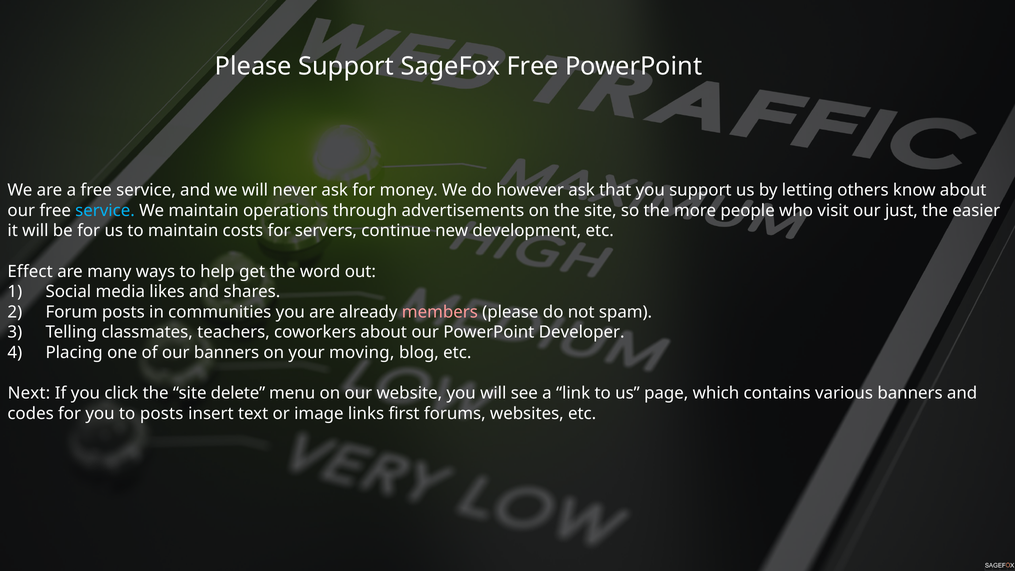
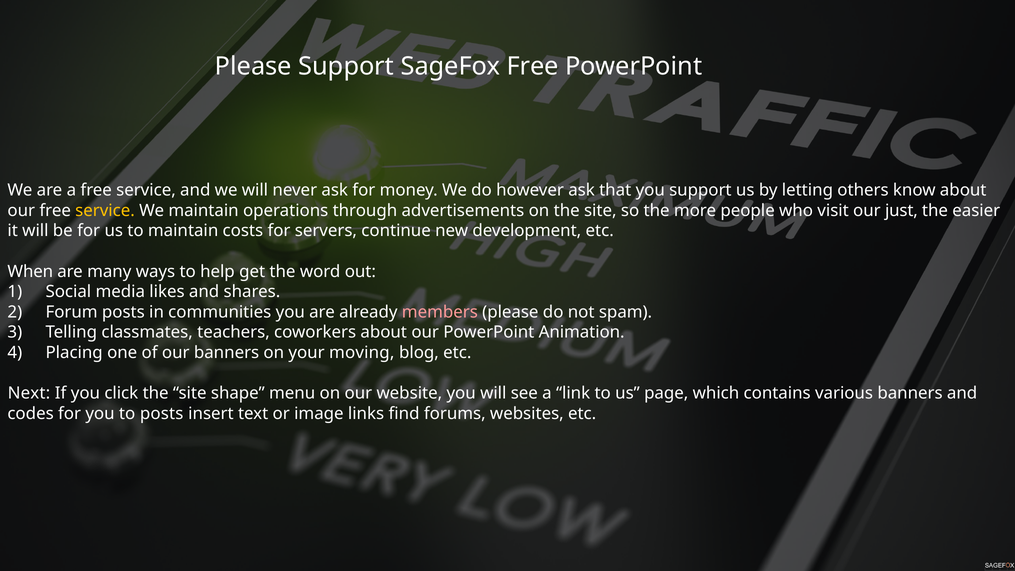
service colour: light blue -> yellow (105, 211)
Effect: Effect -> When (30, 271)
Developer: Developer -> Animation (582, 332)
delete: delete -> shape (238, 393)
first: first -> find (404, 413)
